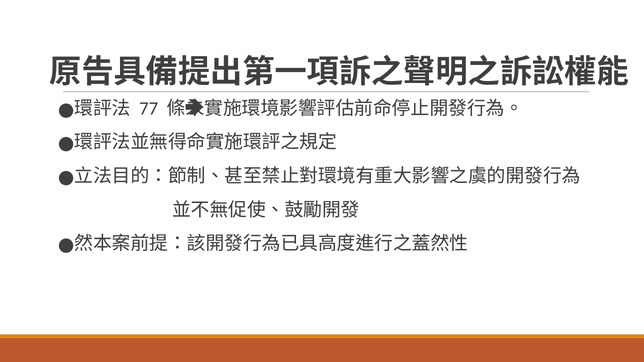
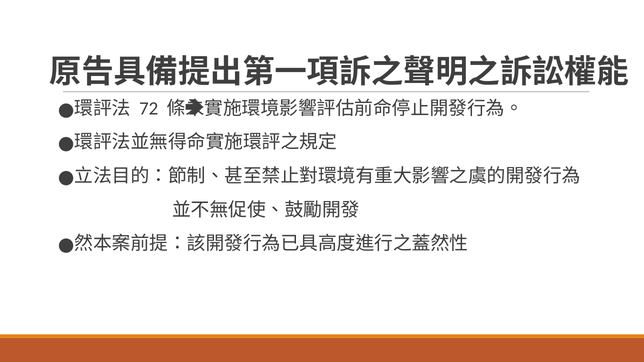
77: 77 -> 72 (149, 109)
